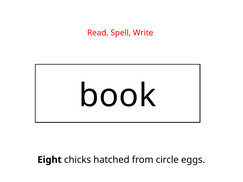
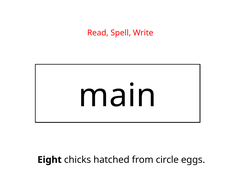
book: book -> main (118, 96)
